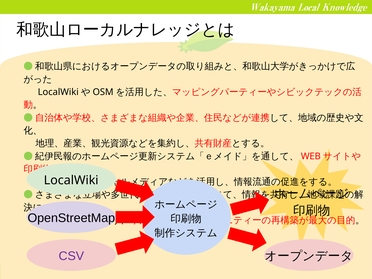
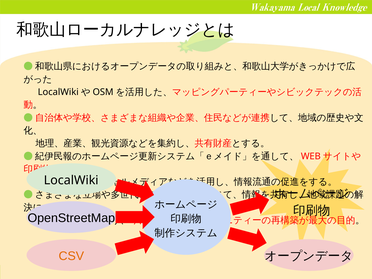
CSV colour: purple -> orange (71, 256)
